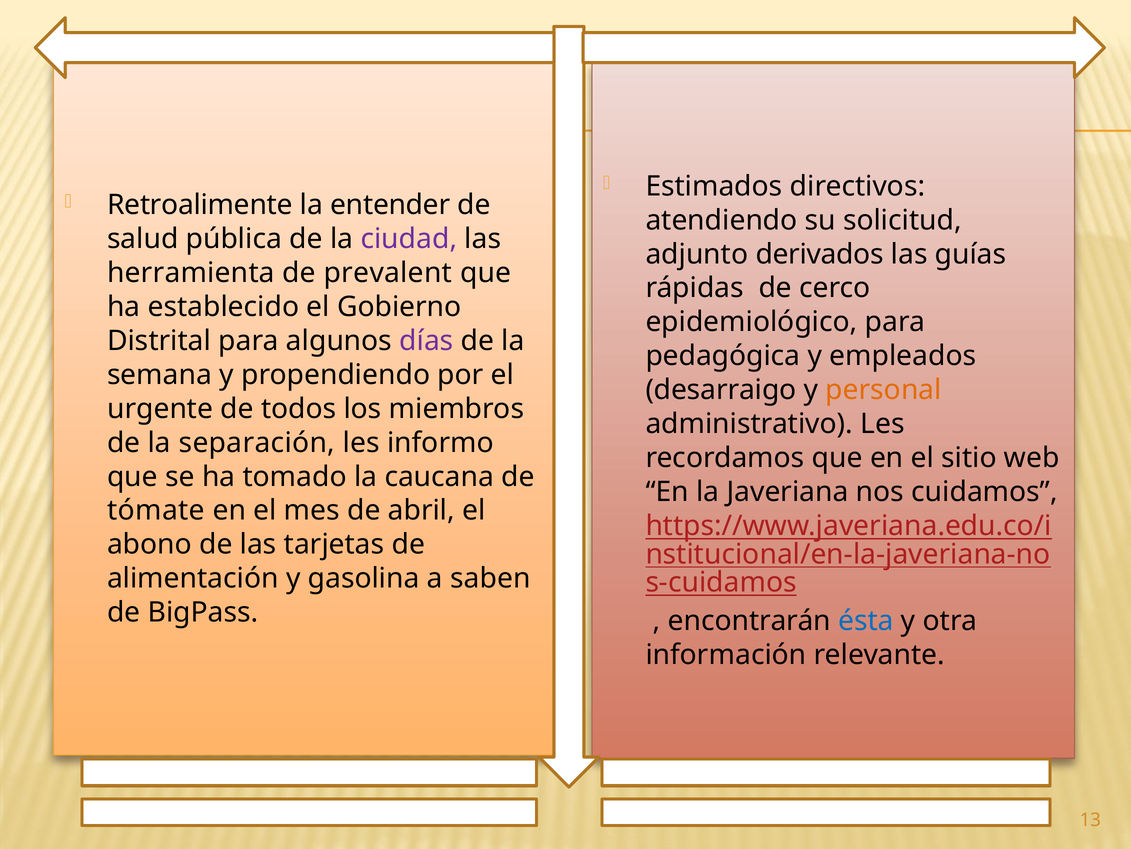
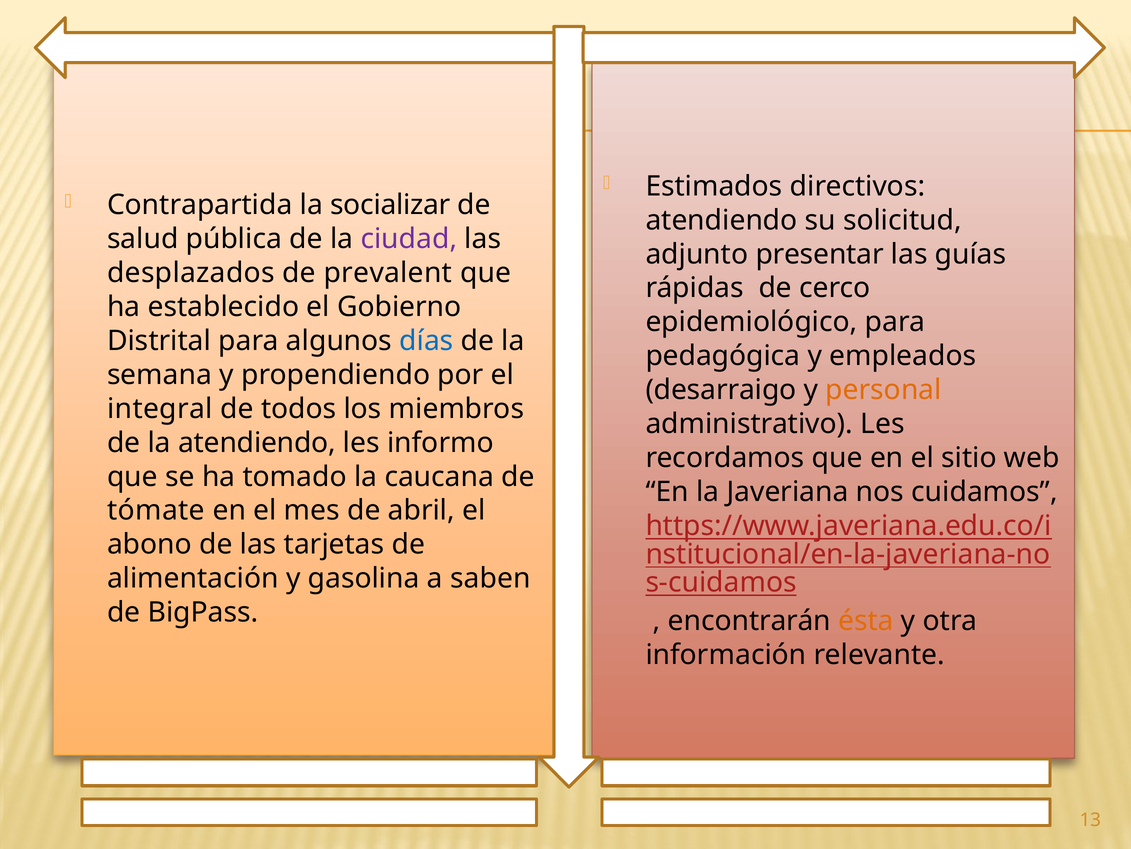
Retroalimente: Retroalimente -> Contrapartida (200, 205)
entender: entender -> socializar (390, 205)
derivados: derivados -> presentar (820, 254)
herramienta: herramienta -> desplazados (191, 273)
días colour: purple -> blue (426, 341)
urgente: urgente -> integral (160, 408)
la separación: separación -> atendiendo (257, 442)
ésta colour: blue -> orange (866, 620)
